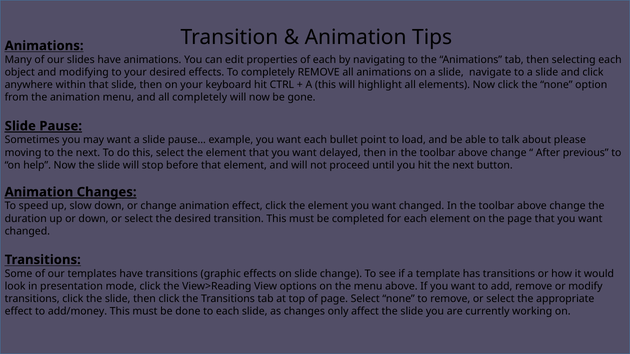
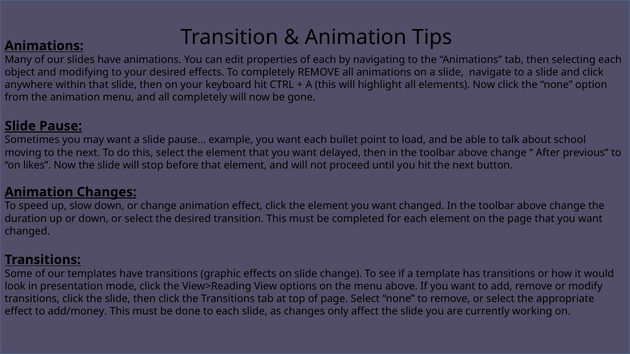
please: please -> school (570, 140)
help: help -> likes (37, 165)
